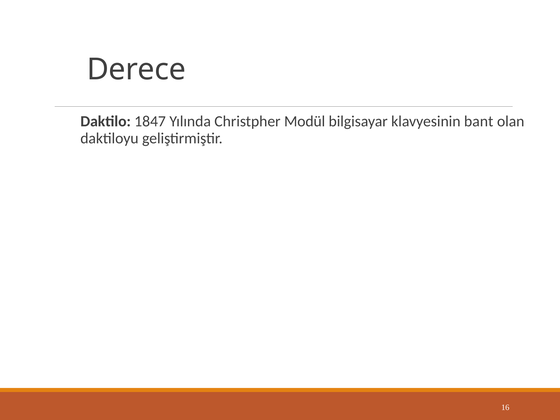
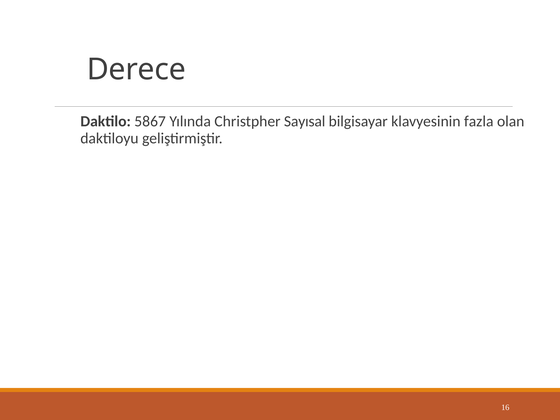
1847: 1847 -> 5867 (150, 121)
Modül: Modül -> Sayısal (305, 121)
bant: bant -> fazla (479, 121)
